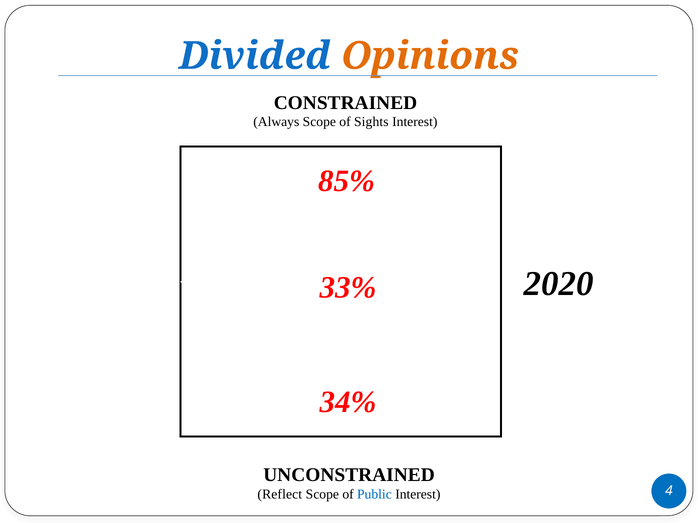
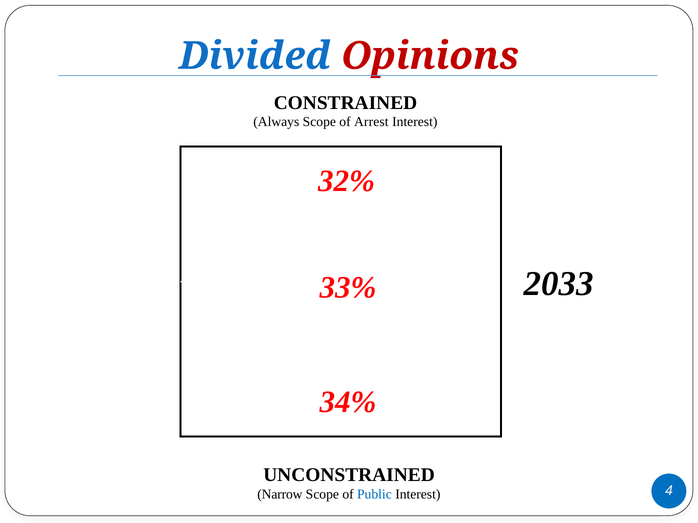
Opinions colour: orange -> red (430, 56)
Sights: Sights -> Arrest (371, 122)
85%: 85% -> 32% (346, 181)
2020: 2020 -> 2033 (559, 284)
Reflect: Reflect -> Narrow (280, 495)
